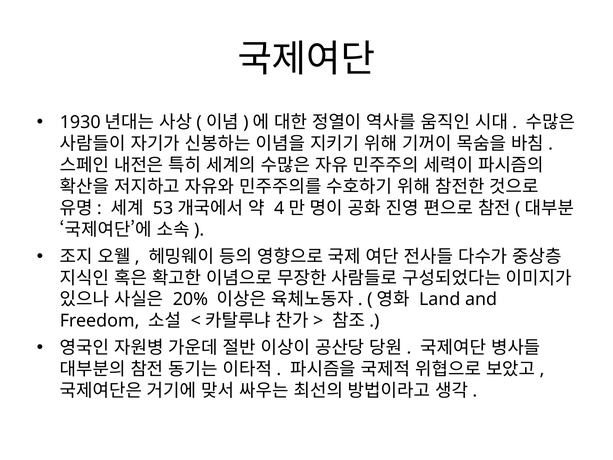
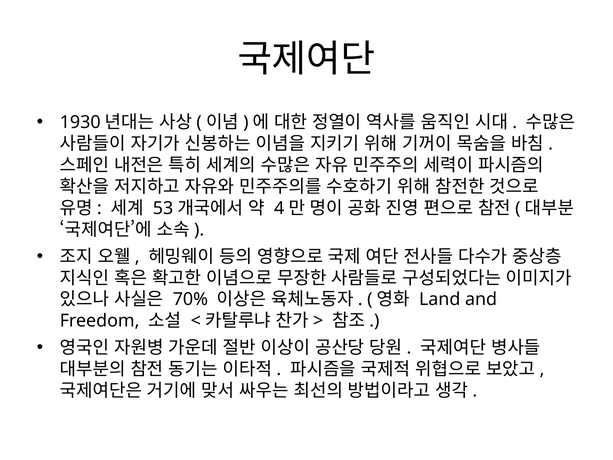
20%: 20% -> 70% (190, 299)
